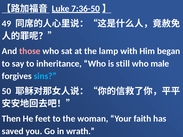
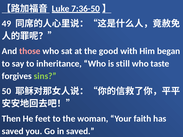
lamp: lamp -> good (109, 51)
male: male -> taste (160, 64)
sins colour: light blue -> light green (45, 76)
in wrath: wrath -> saved (80, 131)
